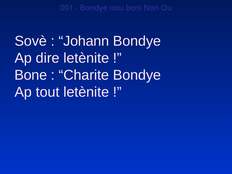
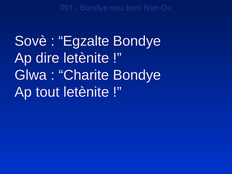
Johann: Johann -> Egzalte (84, 41)
Bone: Bone -> Glwa (31, 75)
